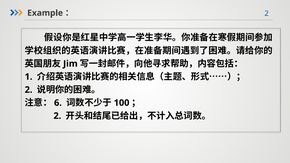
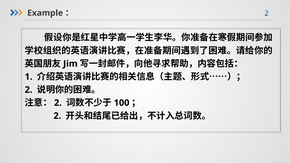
6: 6 -> 2 (58, 103)
